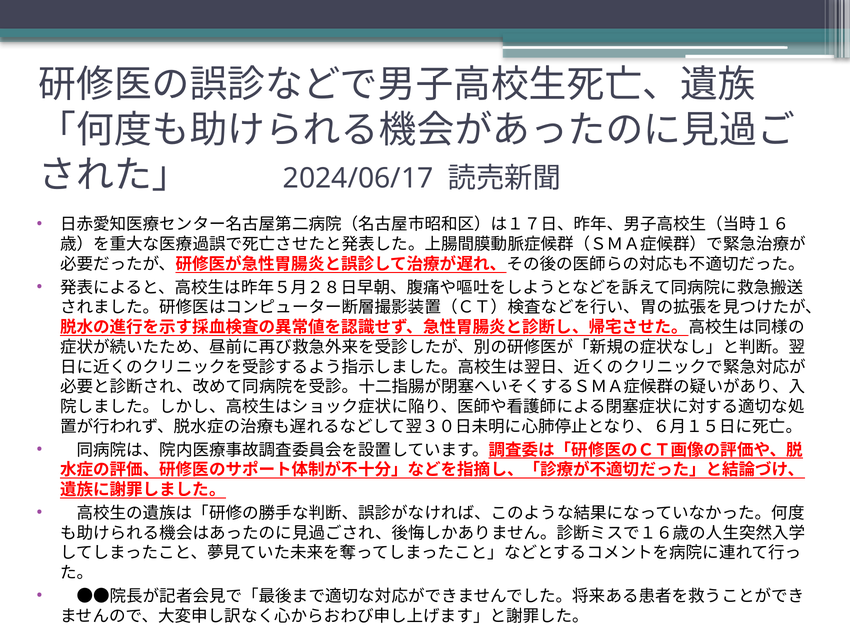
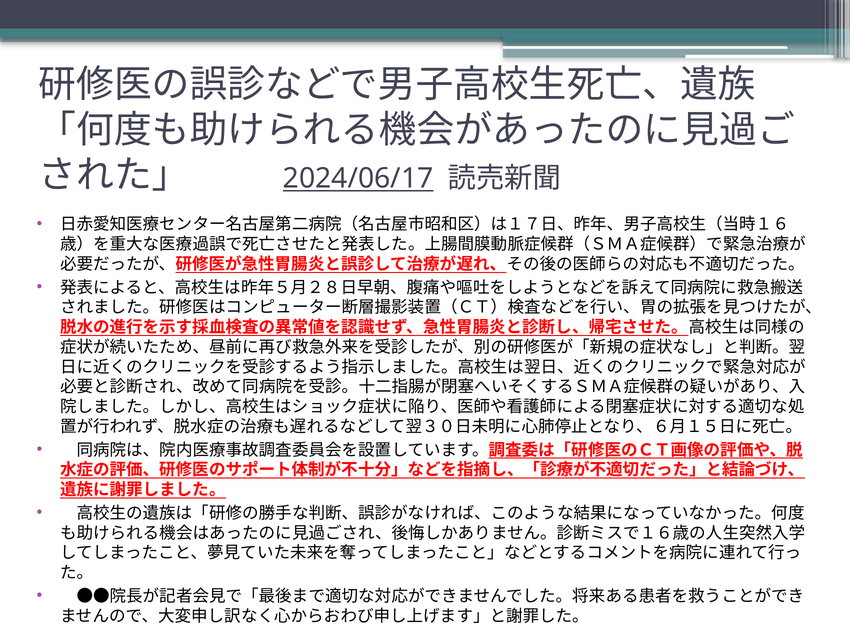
2024/06/17 underline: none -> present (358, 178)
